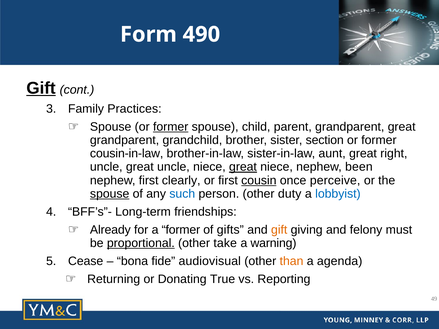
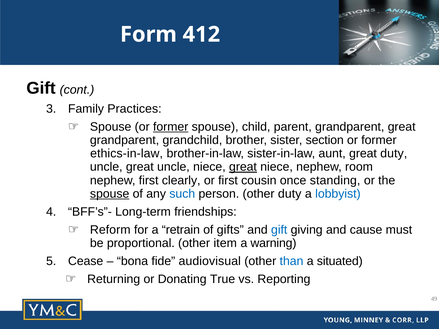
490: 490 -> 412 (201, 34)
Gift underline: present -> none (41, 88)
cousin-in-law: cousin-in-law -> ethics-in-law (127, 154)
great right: right -> duty (394, 154)
been: been -> room (359, 167)
cousin underline: present -> none (259, 180)
perceive: perceive -> standing (335, 180)
Already: Already -> Reform (110, 230)
a former: former -> retrain (181, 230)
gift colour: orange -> blue (279, 230)
felony: felony -> cause (366, 230)
proportional underline: present -> none (141, 243)
take: take -> item (225, 243)
than colour: orange -> blue (292, 261)
agenda: agenda -> situated (340, 261)
